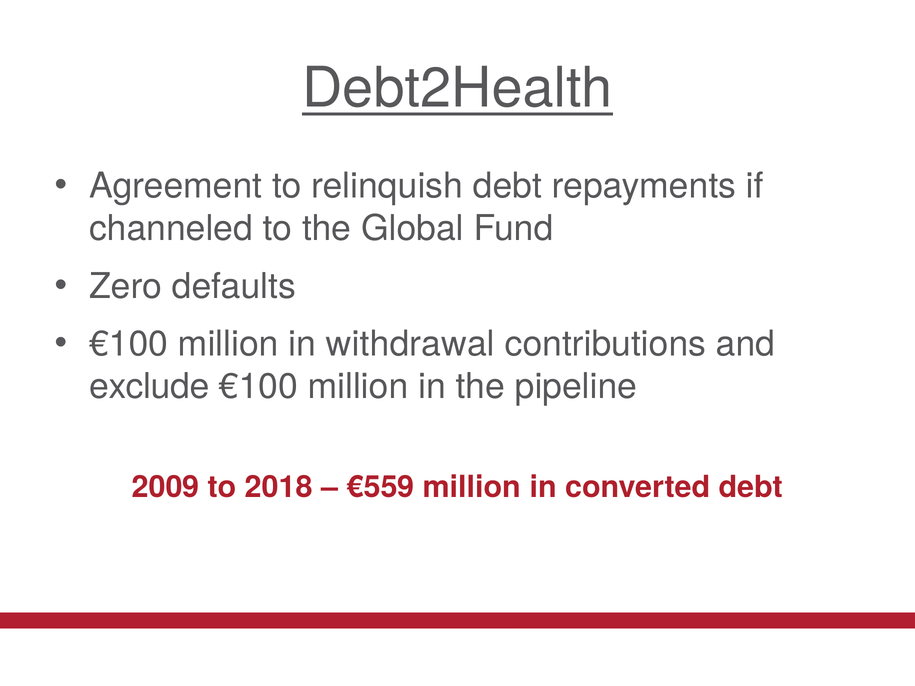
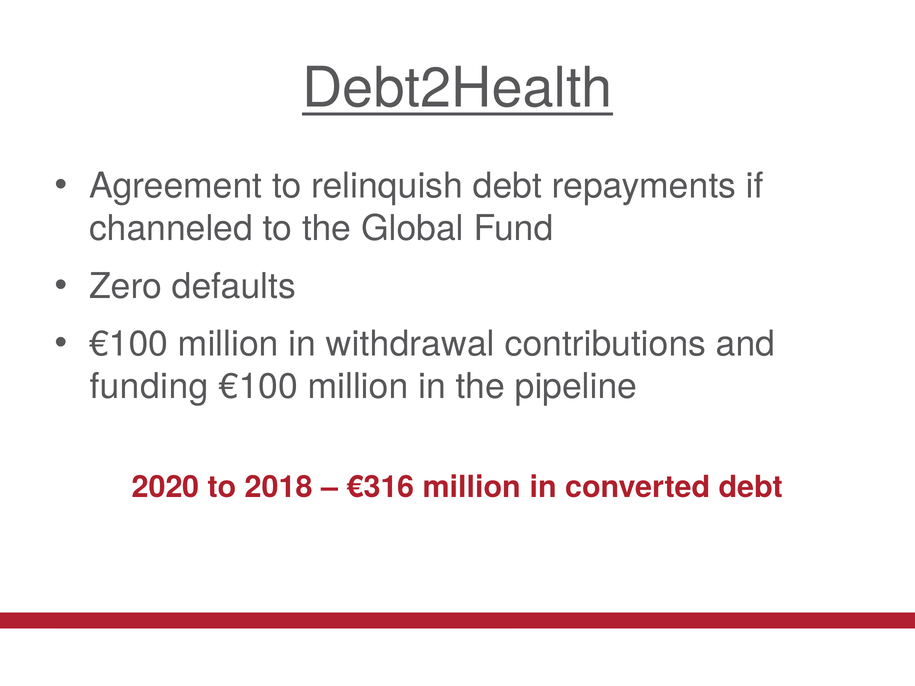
exclude: exclude -> funding (149, 387)
2009: 2009 -> 2020 (166, 487)
€559: €559 -> €316 (381, 487)
